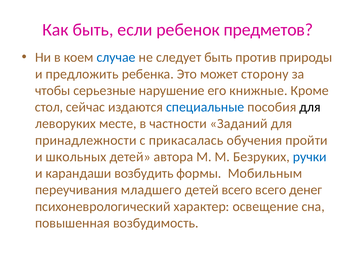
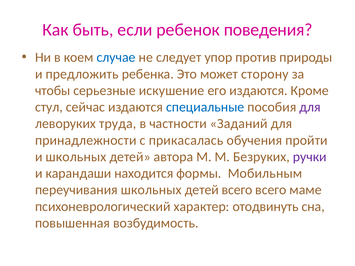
предметов: предметов -> поведения (268, 30)
следует быть: быть -> упор (218, 57)
нарушение: нарушение -> искушение (172, 91)
его книжные: книжные -> издаются (259, 91)
стол: стол -> стул (49, 107)
для colour: black -> purple (310, 107)
месте: месте -> труда (118, 124)
ручки colour: blue -> purple (310, 157)
возбудить: возбудить -> находится (144, 174)
переучивания младшего: младшего -> школьных (151, 190)
денег: денег -> маме (306, 190)
освещение: освещение -> отодвинуть (266, 207)
